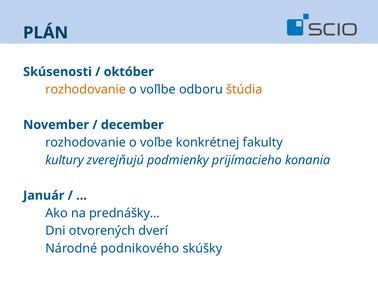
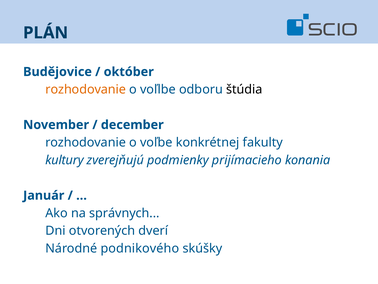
Skúsenosti: Skúsenosti -> Budějovice (58, 72)
štúdia colour: orange -> black (244, 89)
prednášky: prednášky -> správnych (124, 213)
